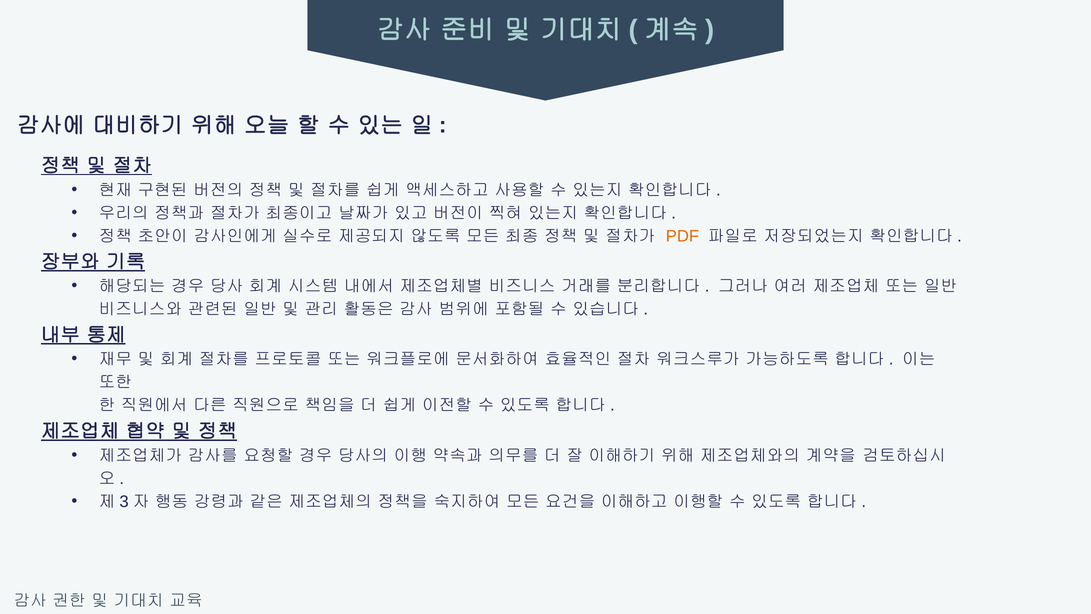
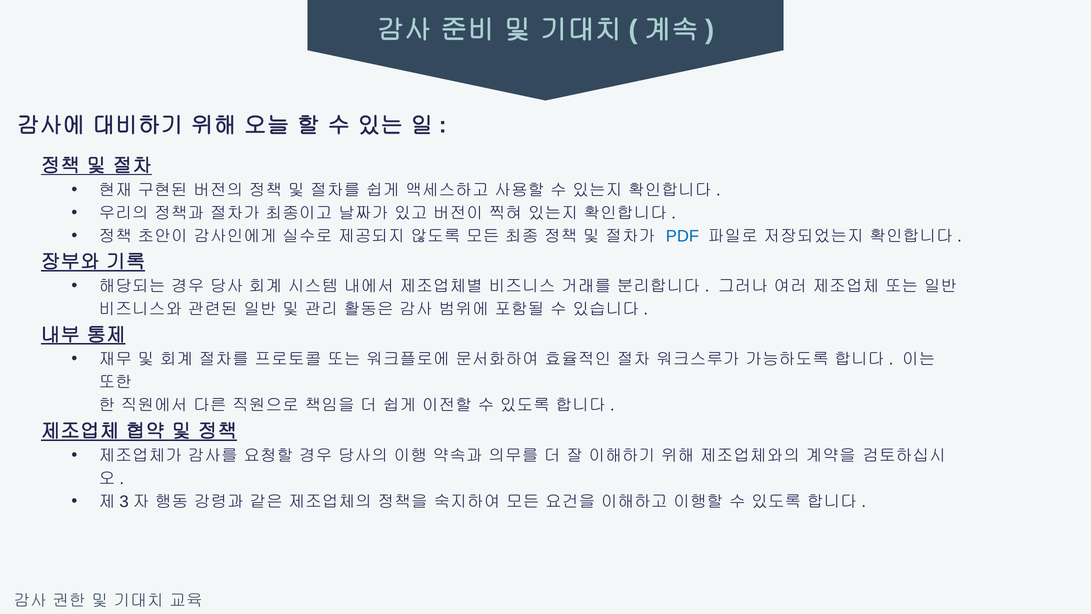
PDF colour: orange -> blue (682, 236)
